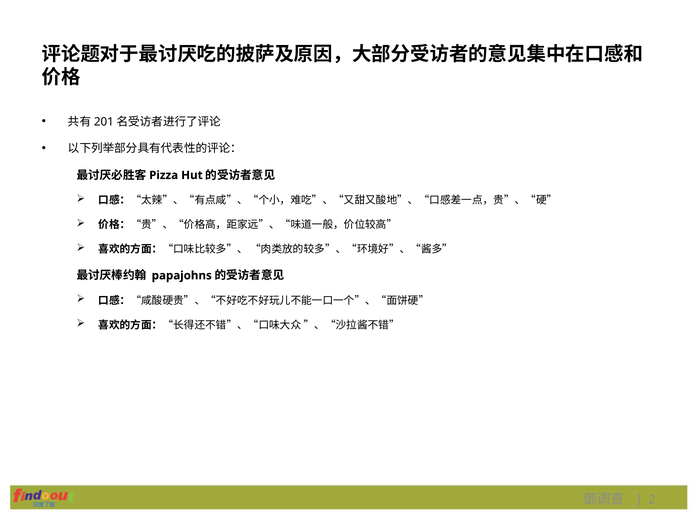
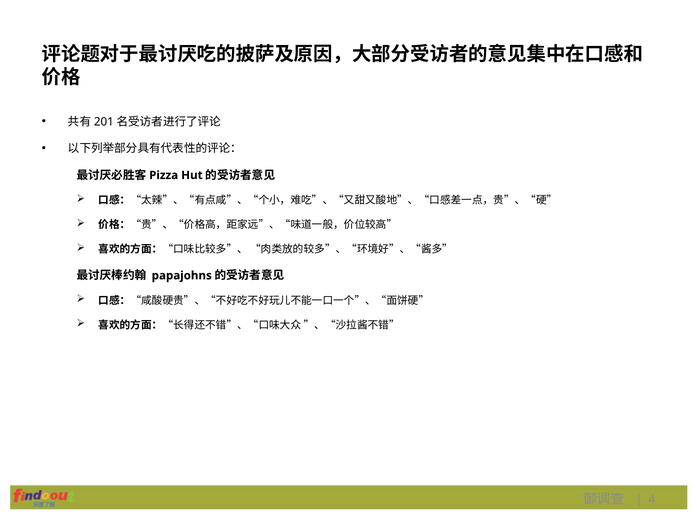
2: 2 -> 4 (652, 499)
